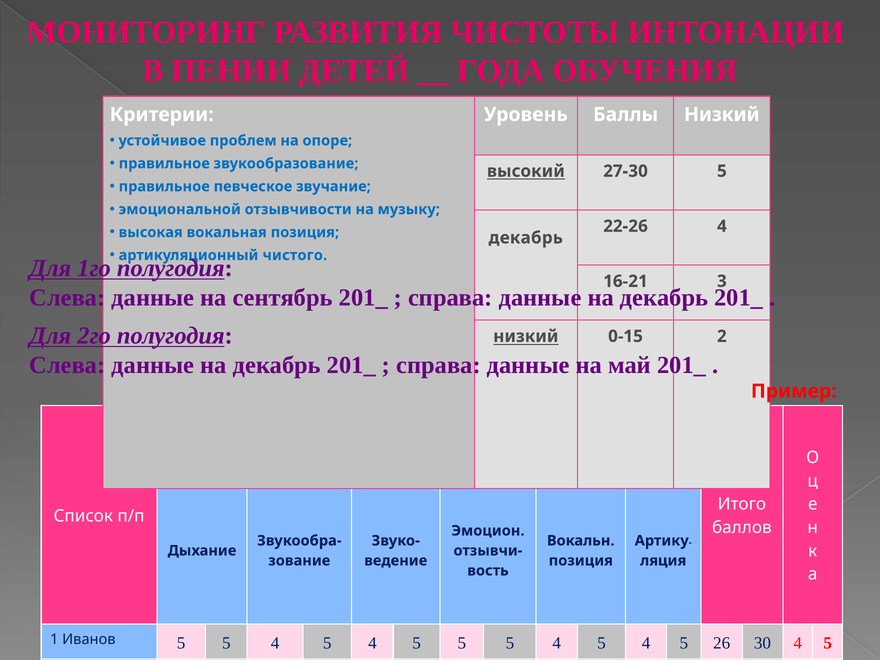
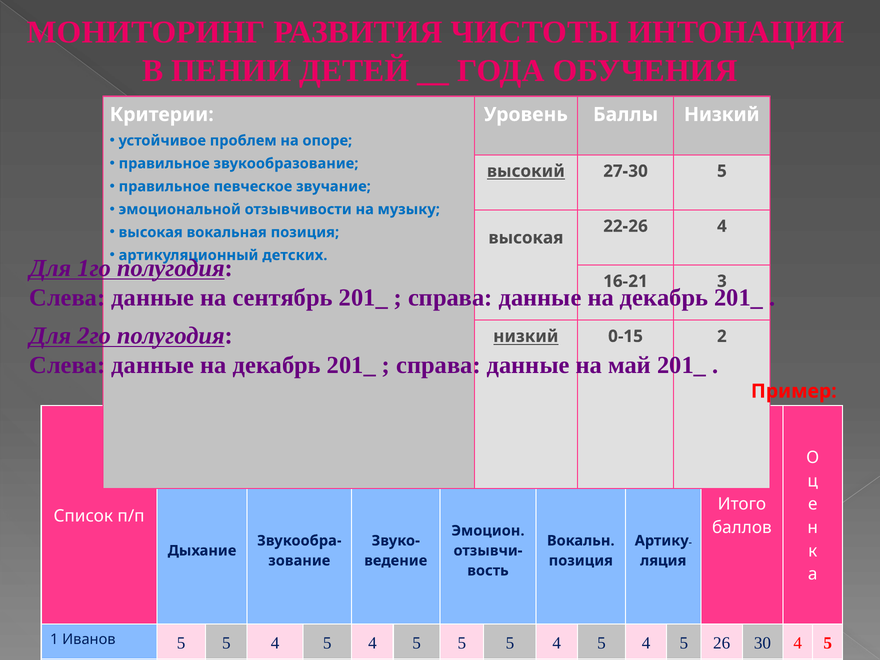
декабрь: декабрь -> высокая (526, 238)
чистого: чистого -> детских (295, 255)
